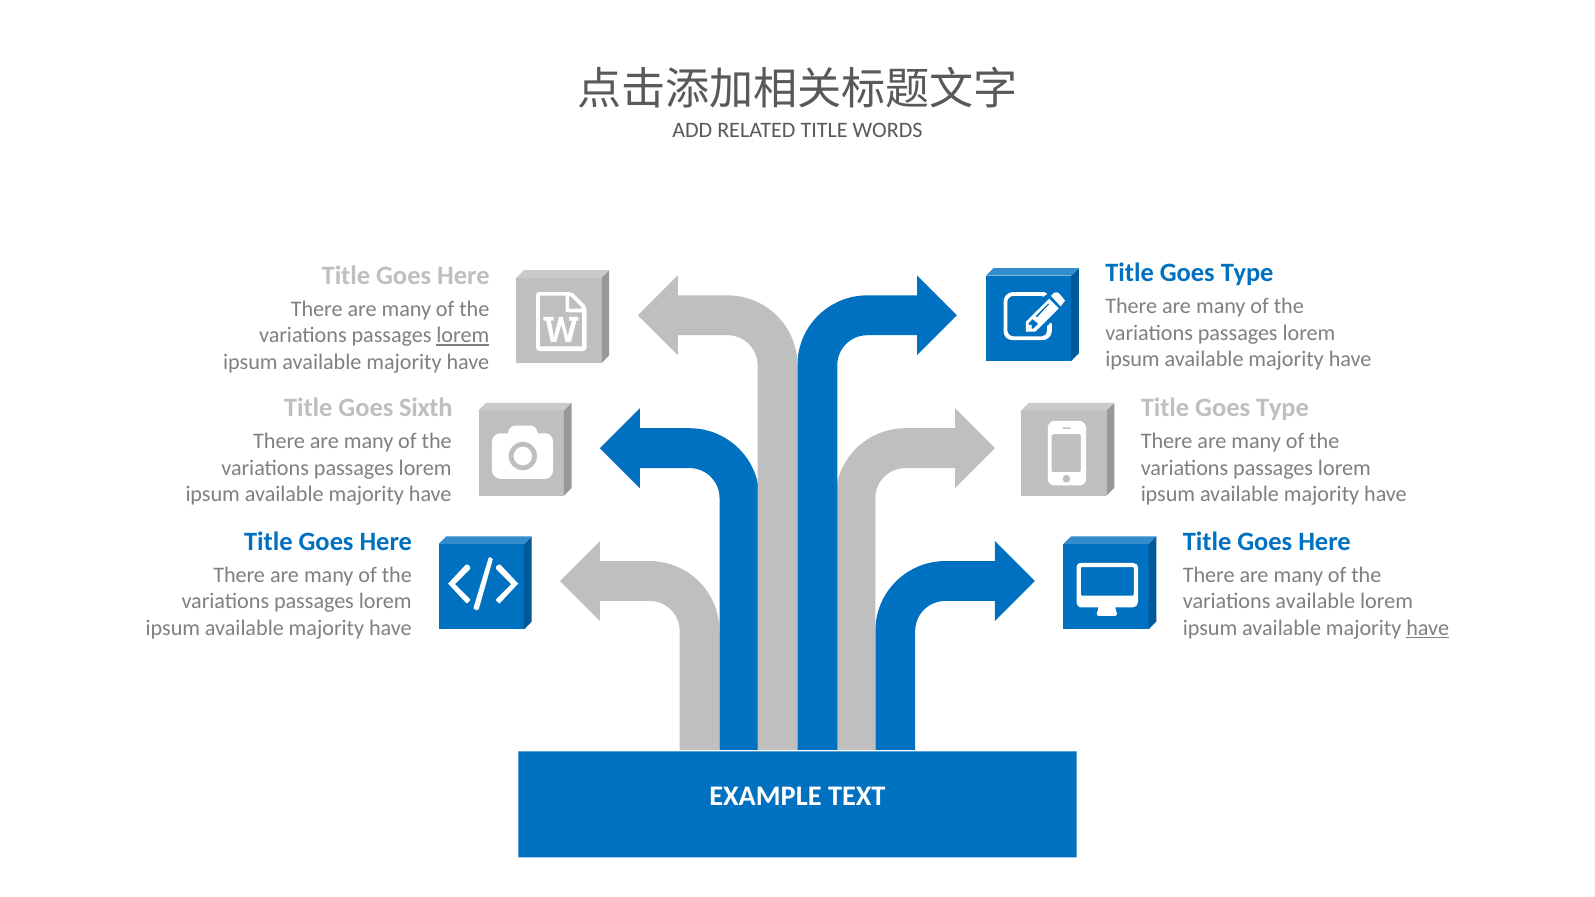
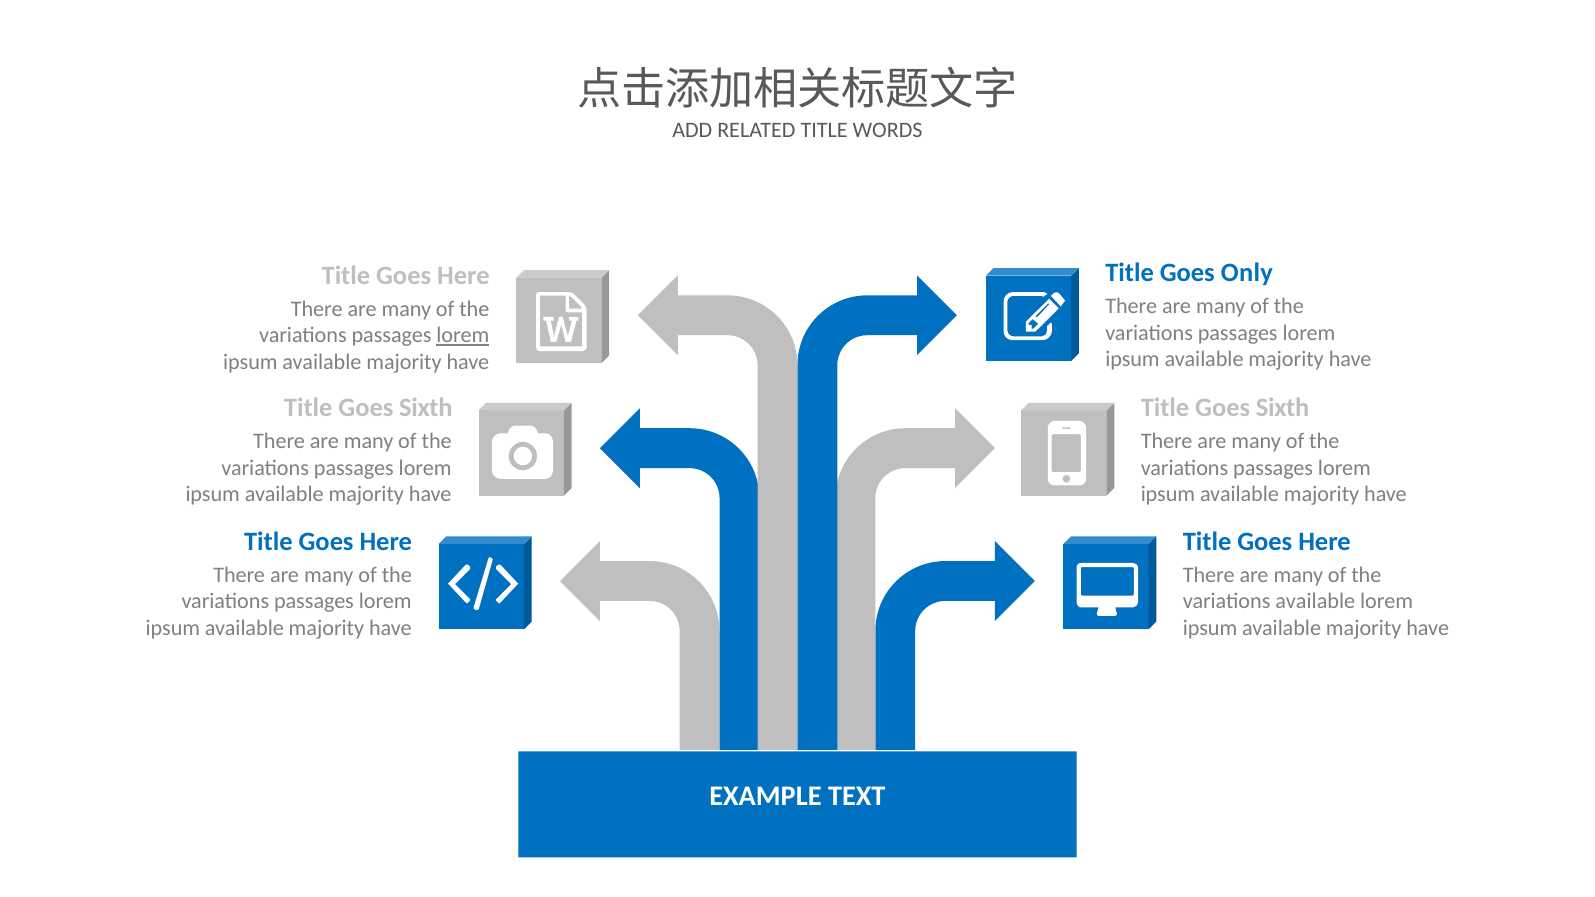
Type: Type -> Only (1247, 273)
Type: Type -> Sixth (1283, 408)
have underline: present -> none (1428, 628)
